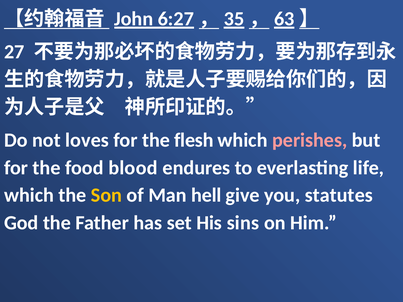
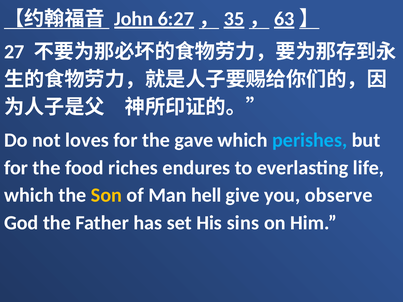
flesh: flesh -> gave (194, 140)
perishes colour: pink -> light blue (310, 140)
blood: blood -> riches (133, 168)
statutes: statutes -> observe (339, 195)
